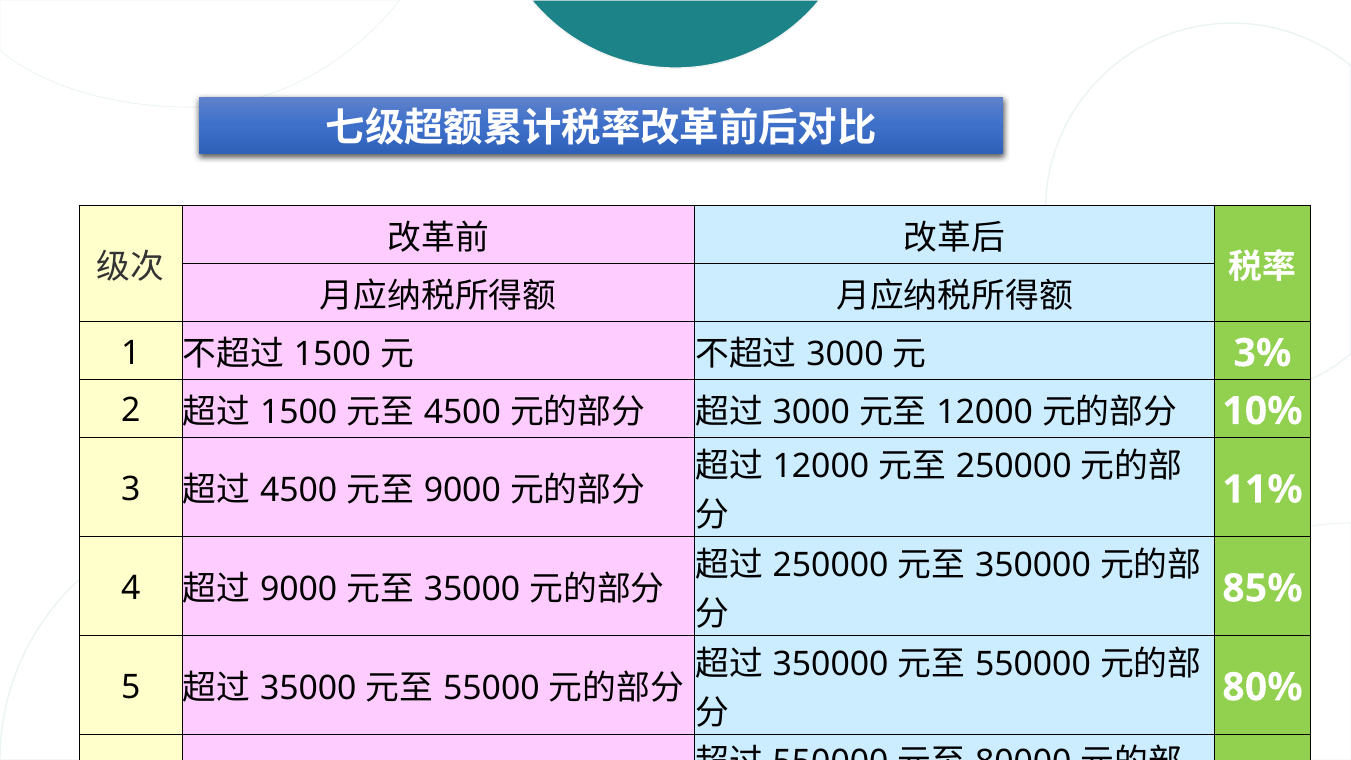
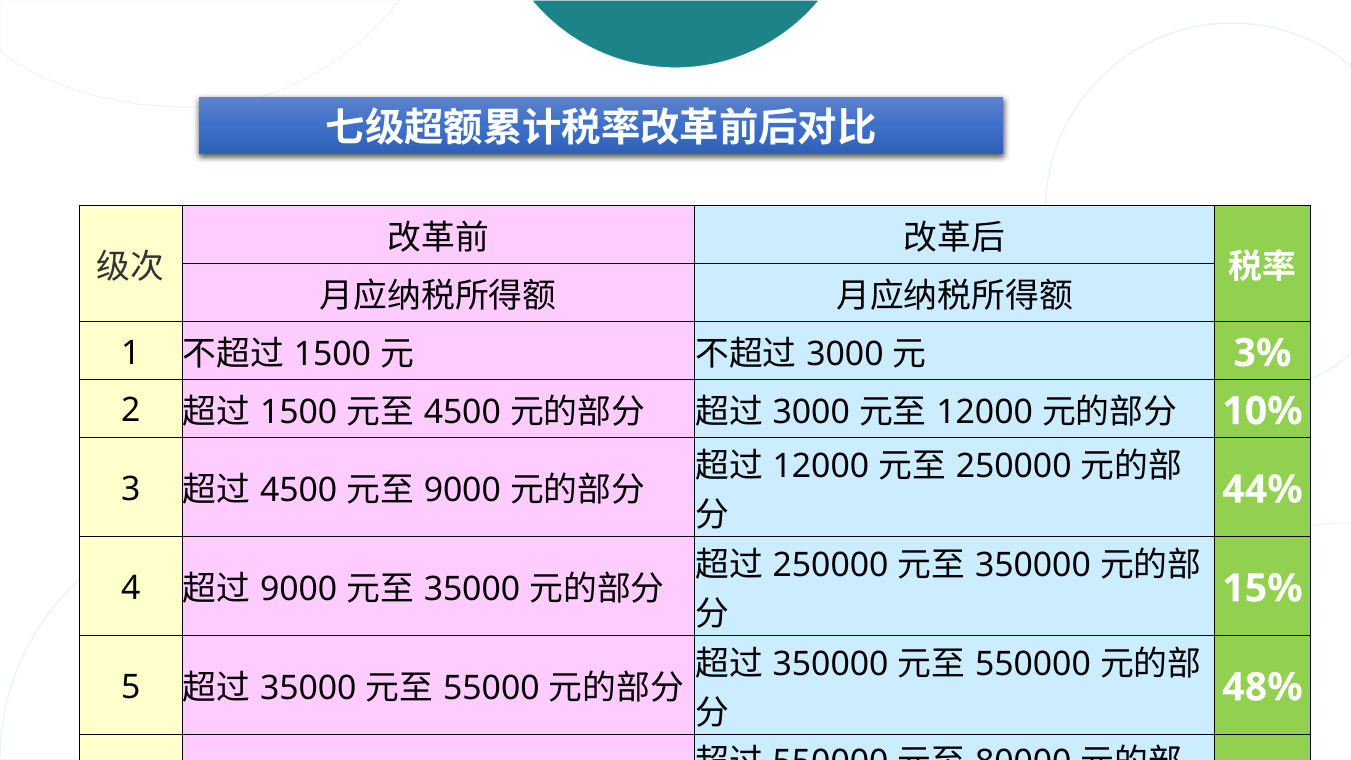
11%: 11% -> 44% (1262, 490)
85%: 85% -> 15% (1262, 588)
80%: 80% -> 48% (1262, 687)
